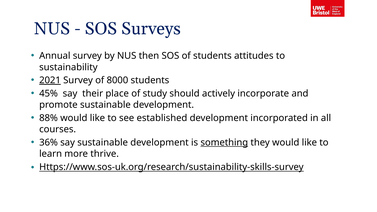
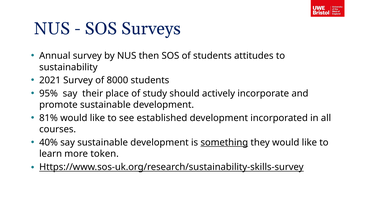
2021 underline: present -> none (50, 80)
45%: 45% -> 95% (49, 94)
88%: 88% -> 81% (49, 118)
36%: 36% -> 40% (49, 143)
thrive: thrive -> token (105, 154)
